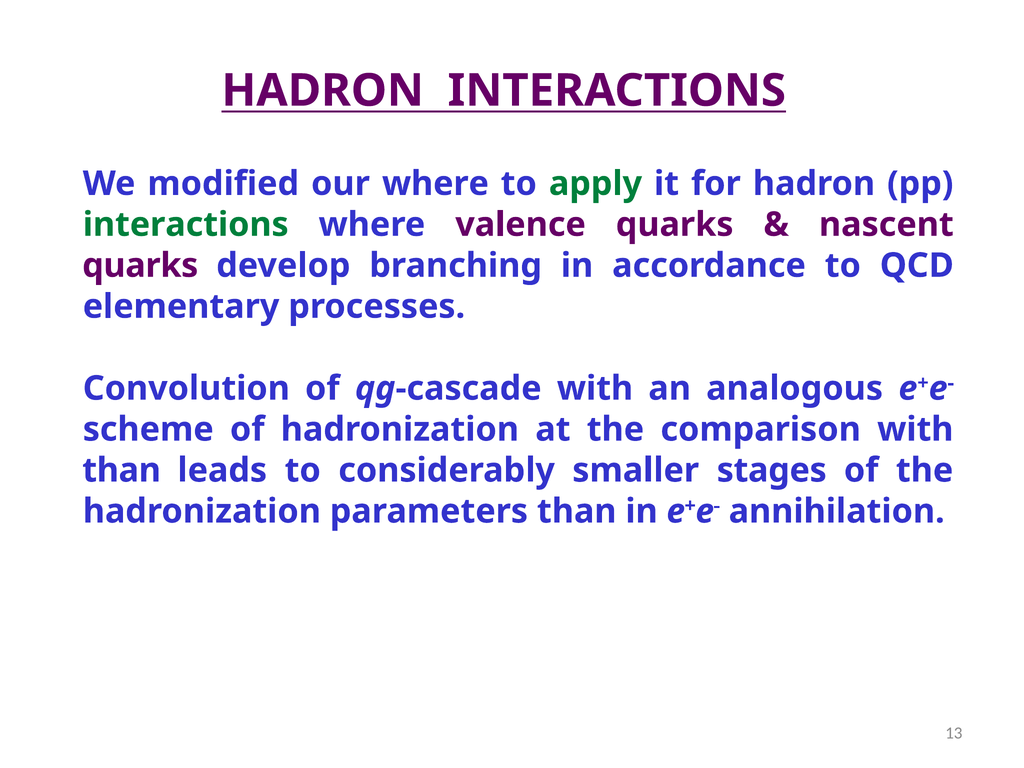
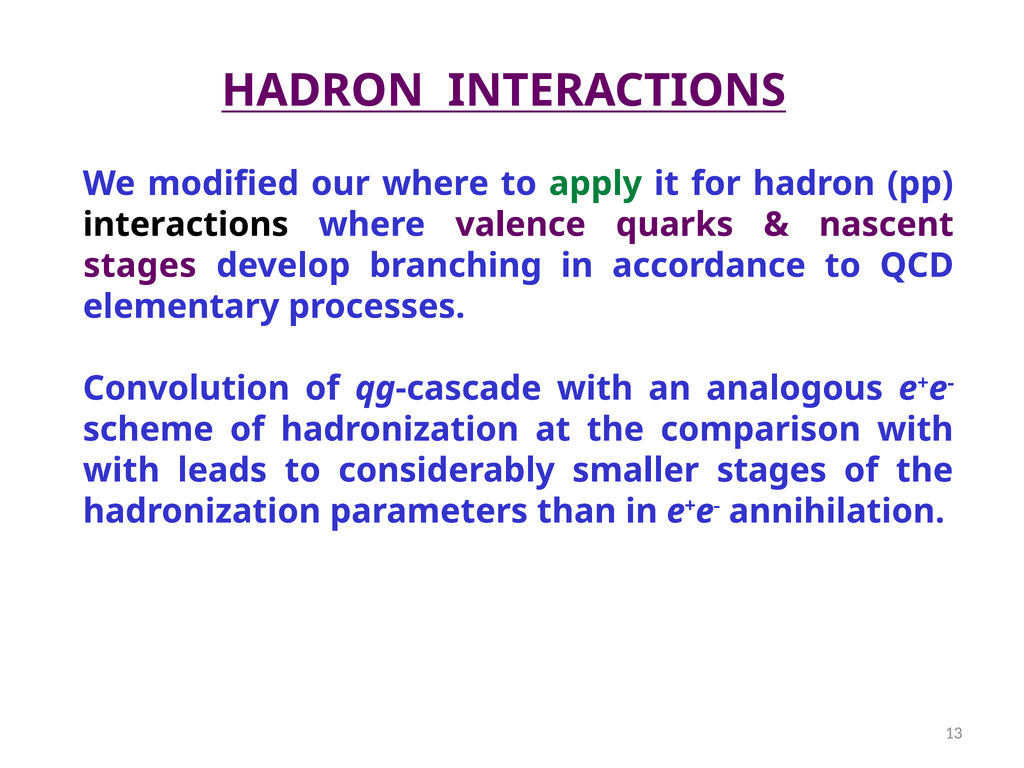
interactions colour: green -> black (186, 225)
quarks: quarks -> stages (140, 266)
than: than -> with (121, 470)
